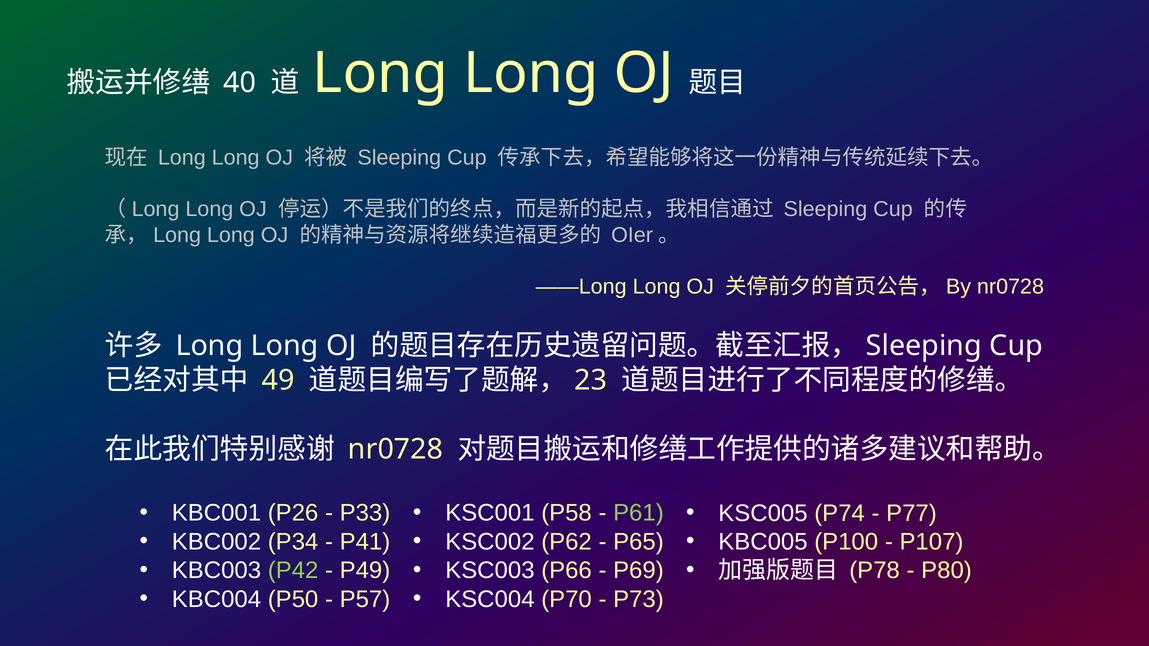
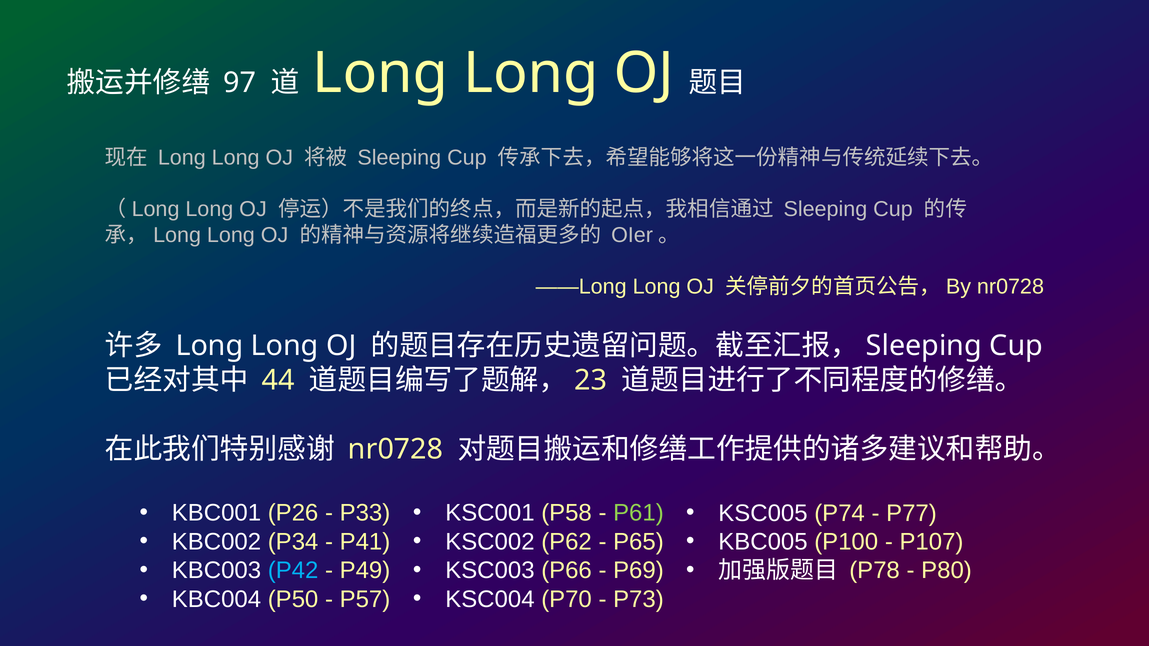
40: 40 -> 97 (240, 83)
49: 49 -> 44 (278, 381)
P42 colour: light green -> light blue (293, 571)
